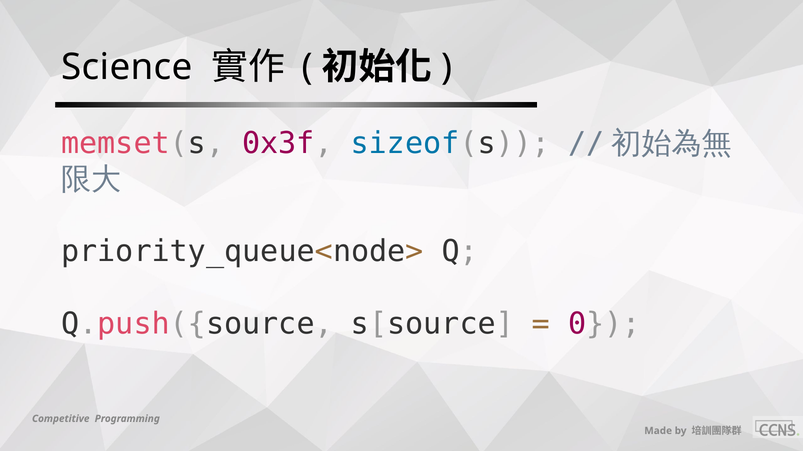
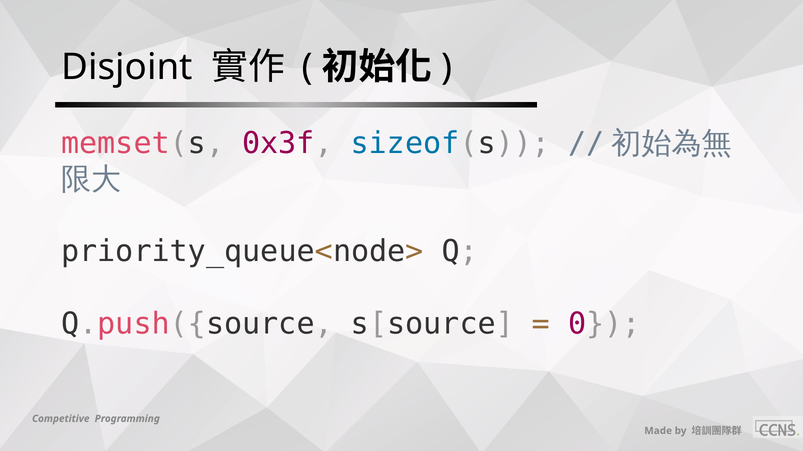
Science: Science -> Disjoint (127, 67)
